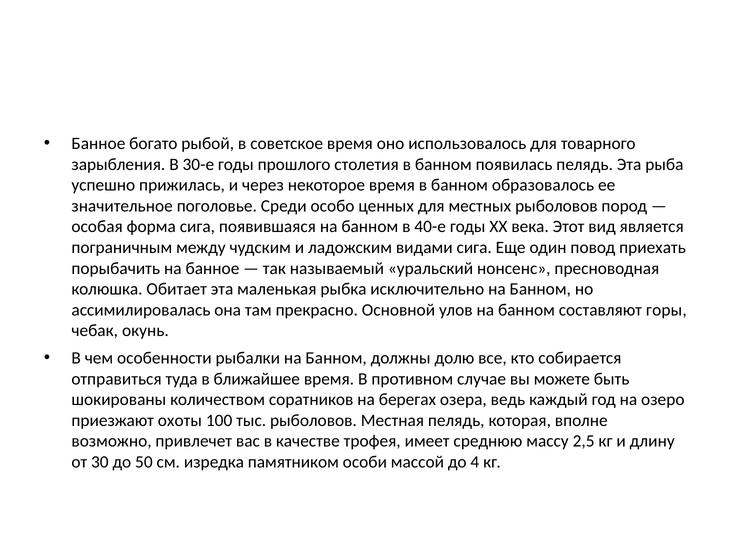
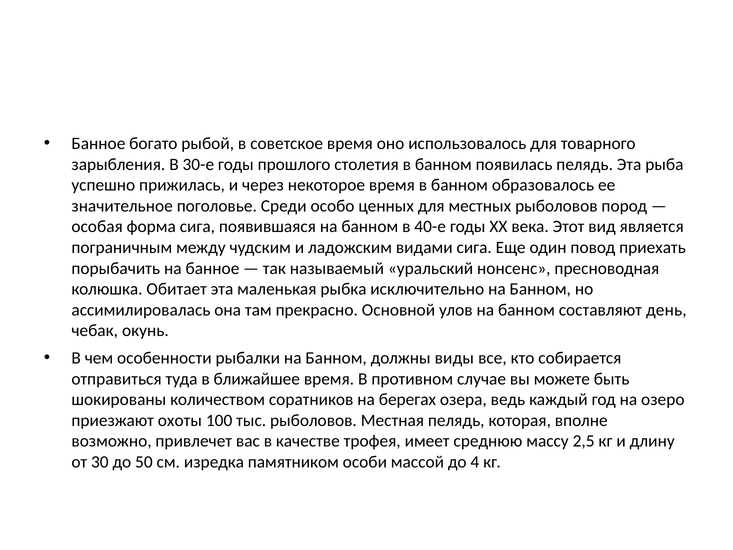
горы: горы -> день (666, 310)
долю: долю -> виды (454, 358)
